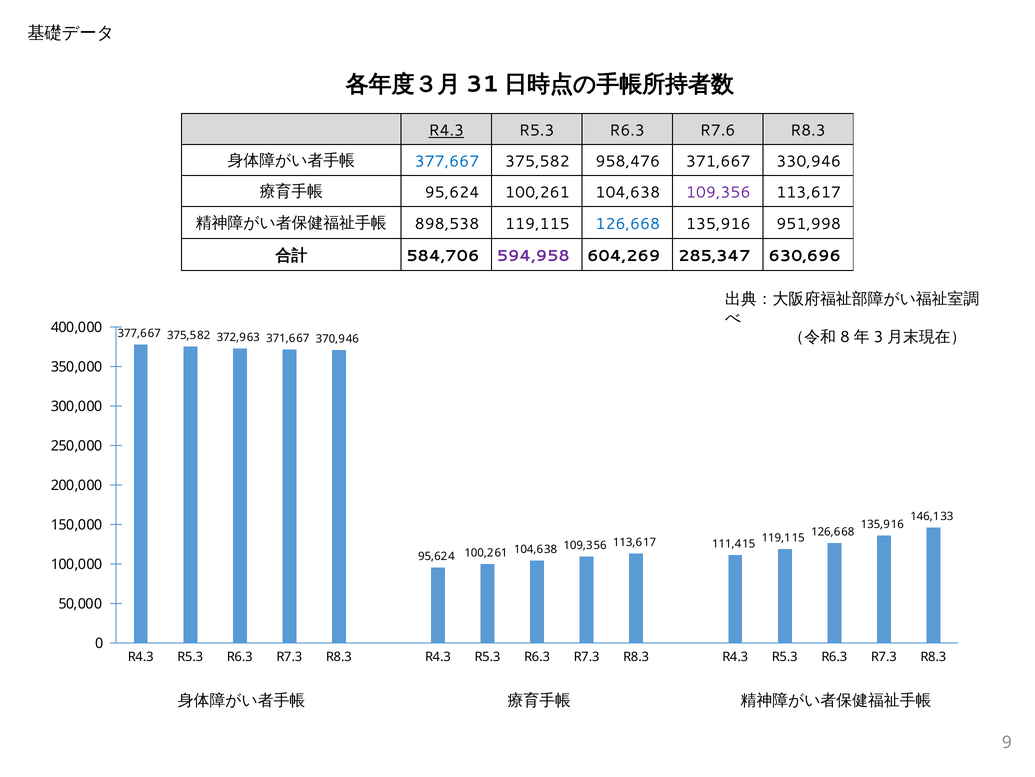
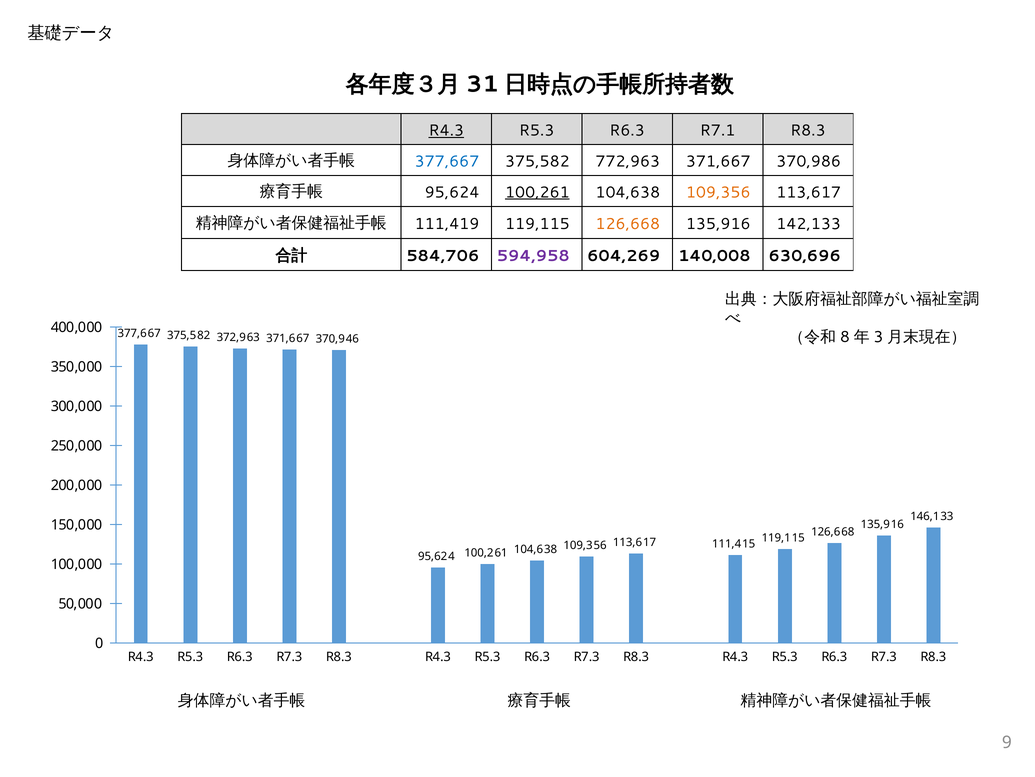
R7.6: R7.6 -> R7.1 (718, 130)
958,476: 958,476 -> 772,963 (628, 161)
330,946: 330,946 -> 370,986 (809, 161)
100,261 underline: none -> present (537, 192)
109,356 colour: purple -> orange (718, 192)
898,538: 898,538 -> 111,419 (447, 224)
126,668 colour: blue -> orange (628, 224)
951,998: 951,998 -> 142,133 (809, 224)
285,347: 285,347 -> 140,008 (714, 256)
